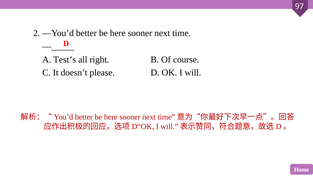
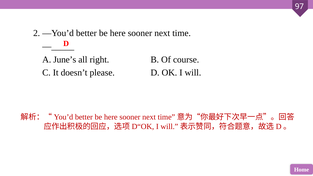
Test’s: Test’s -> June’s (65, 60)
